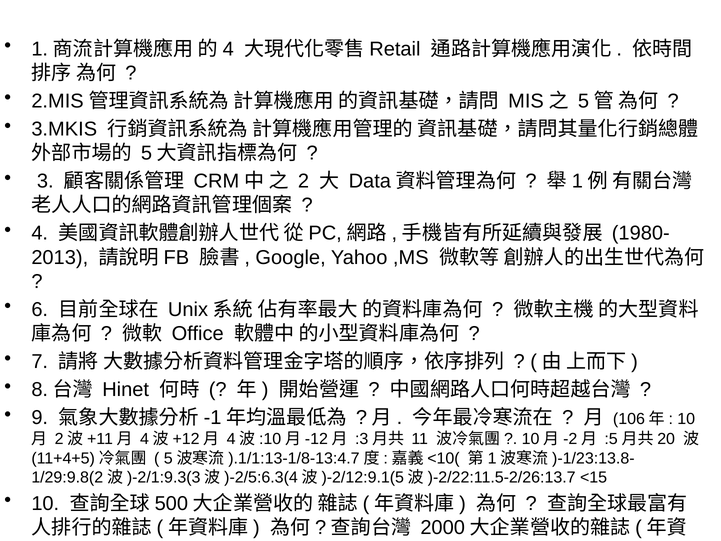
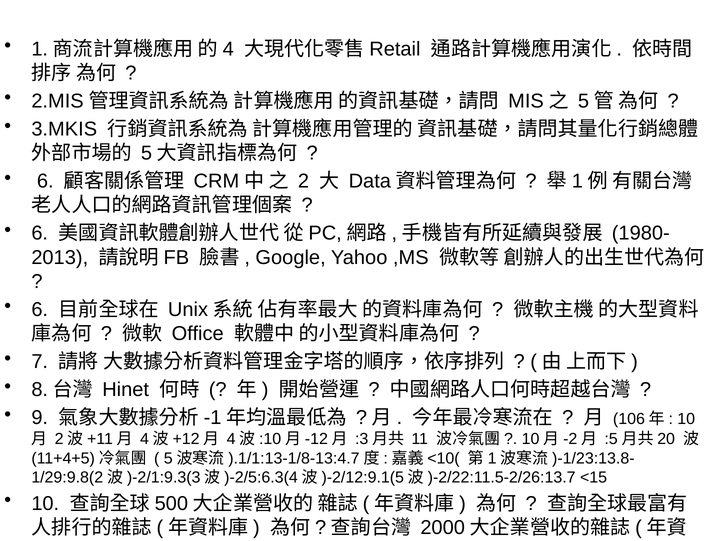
3: 3 -> 6 (45, 181)
4: 4 -> 6 (40, 233)
